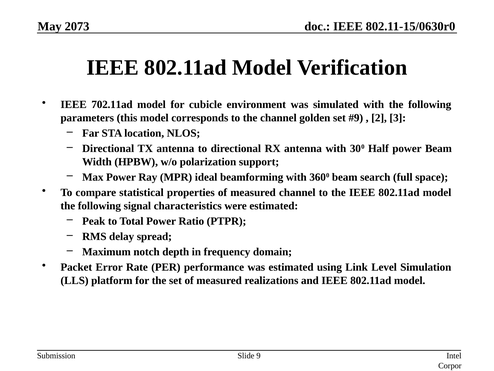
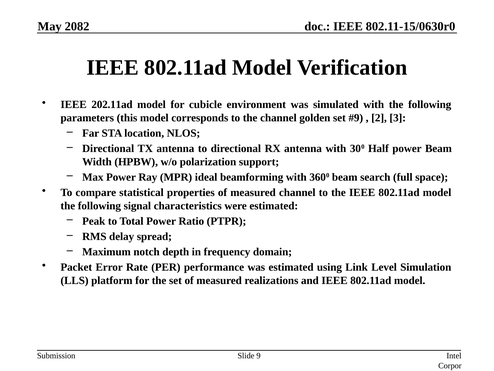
2073: 2073 -> 2082 (77, 26)
702.11ad: 702.11ad -> 202.11ad (112, 105)
